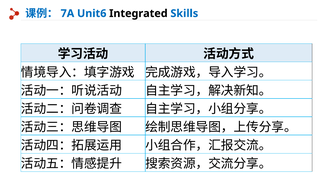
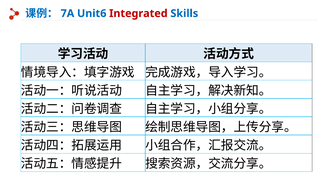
Integrated colour: black -> red (138, 13)
